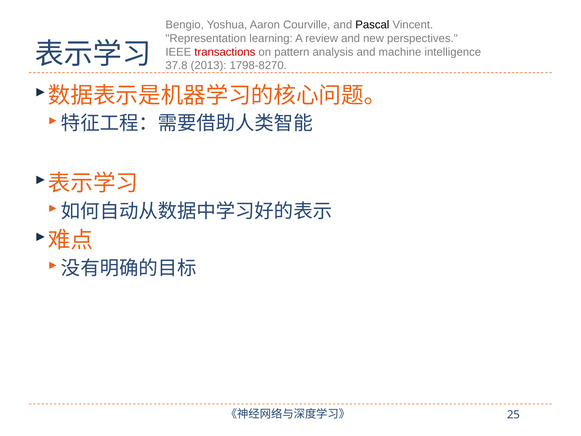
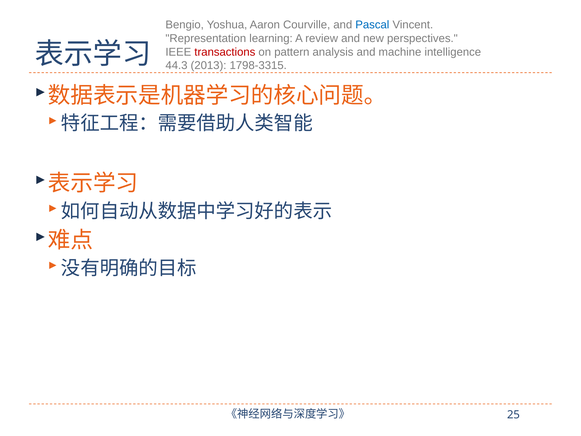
Pascal colour: black -> blue (372, 25)
37.8: 37.8 -> 44.3 (176, 66)
1798-8270: 1798-8270 -> 1798-3315 (258, 66)
